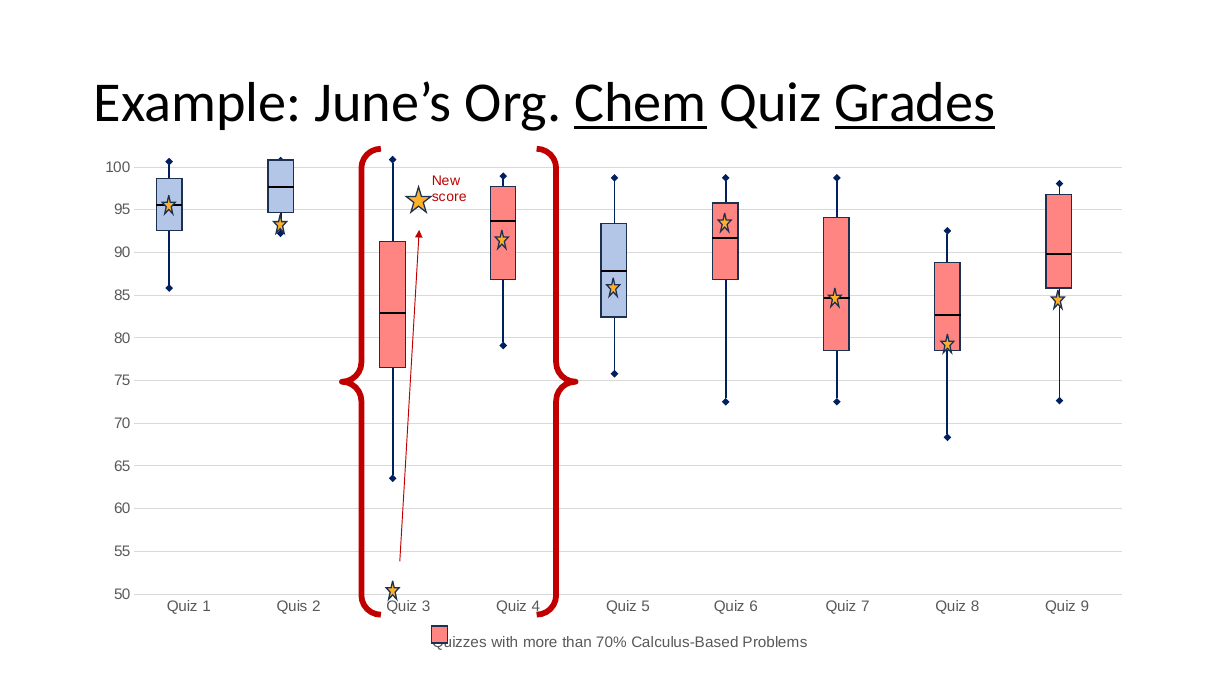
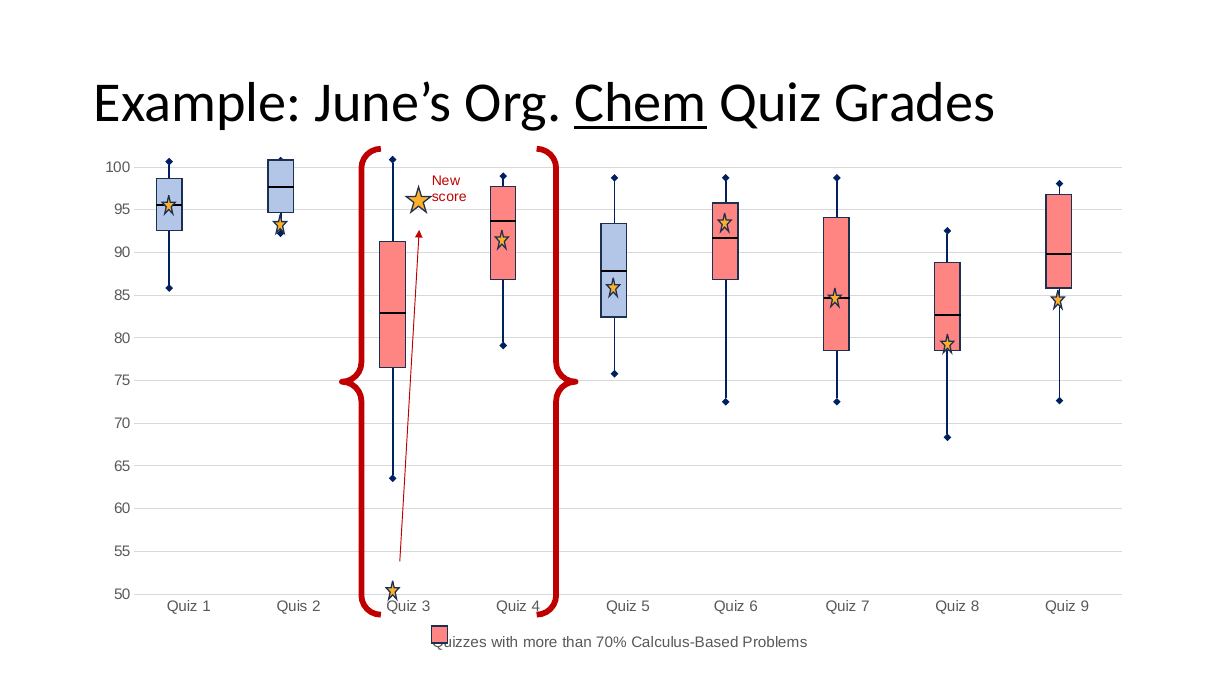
Grades underline: present -> none (915, 103)
